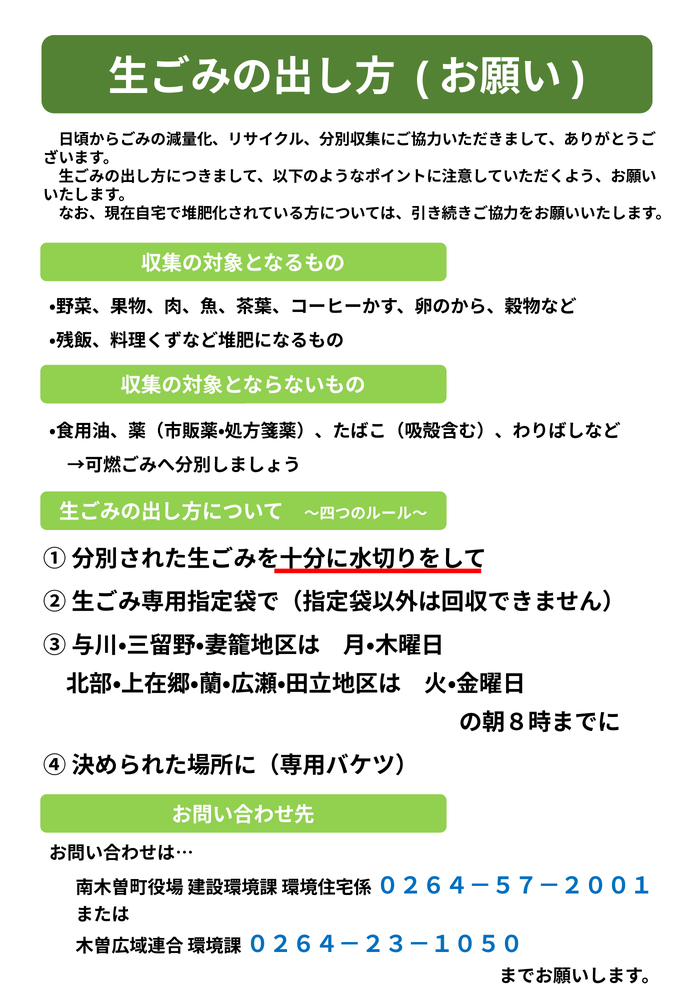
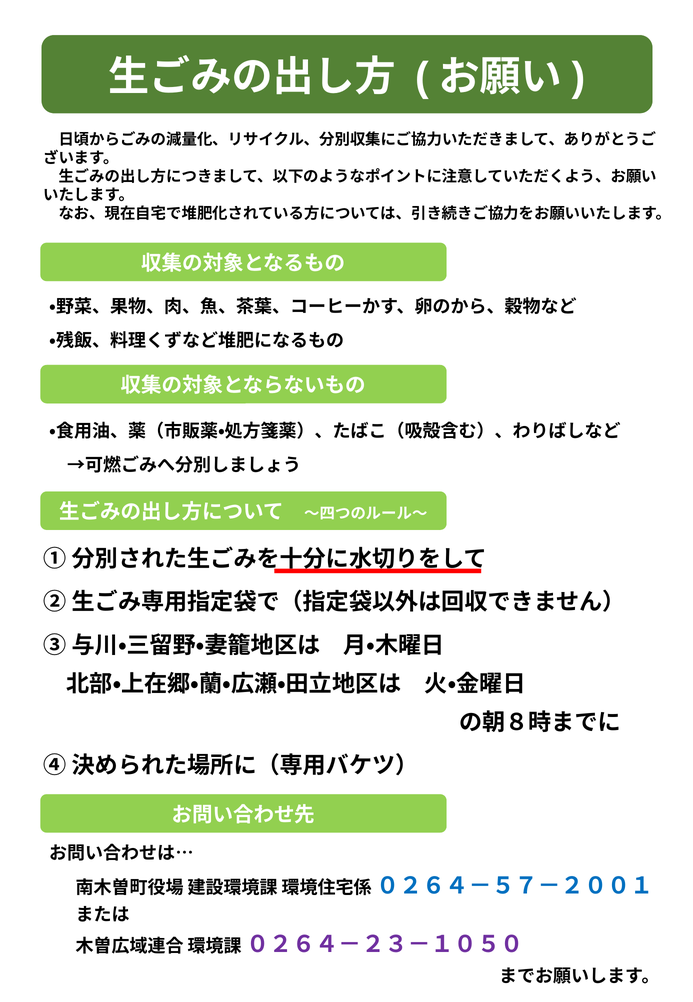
０２６４－２３－１０５０ colour: blue -> purple (385, 944)
